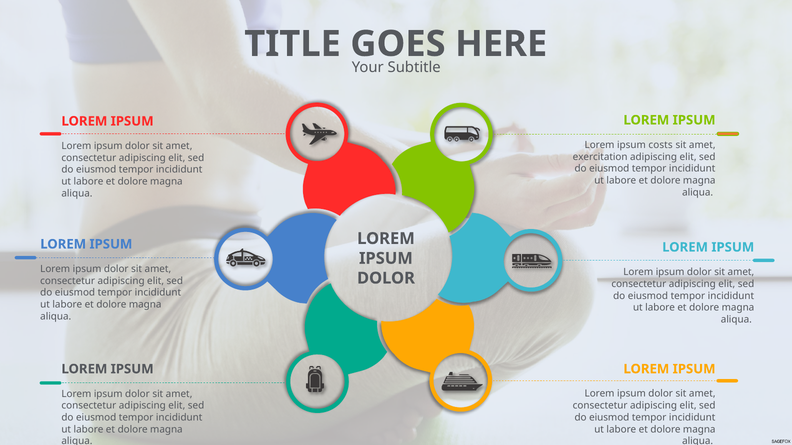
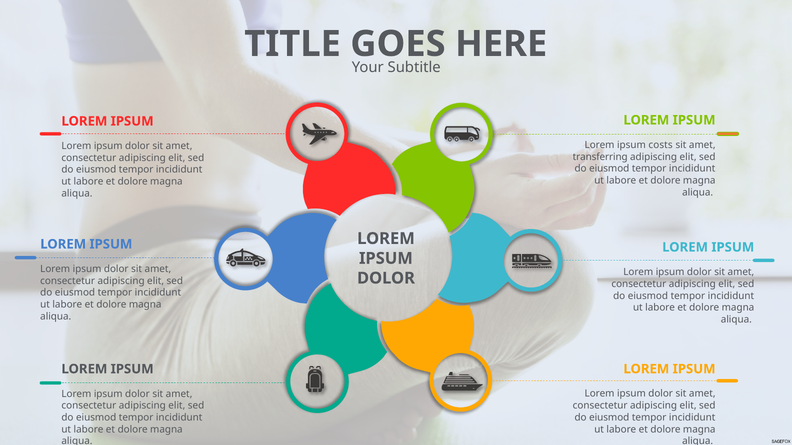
exercitation: exercitation -> transferring (600, 157)
